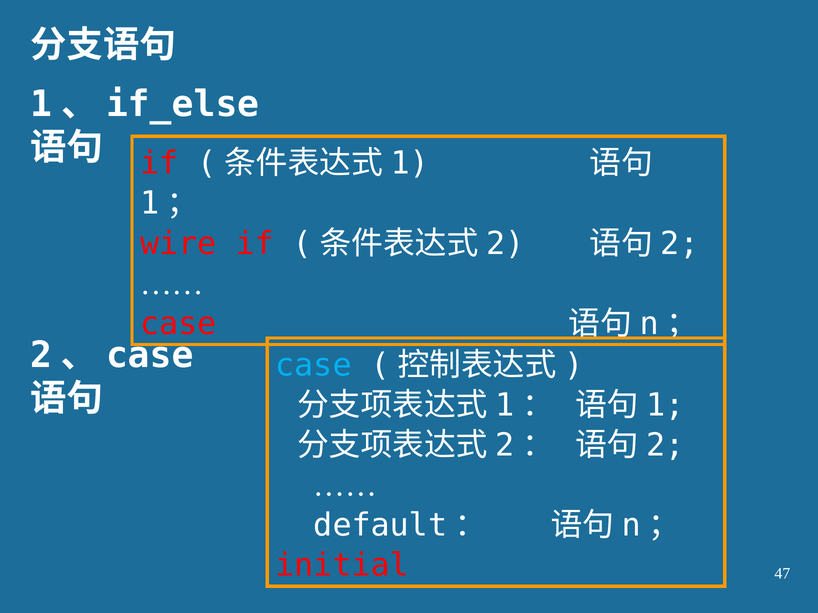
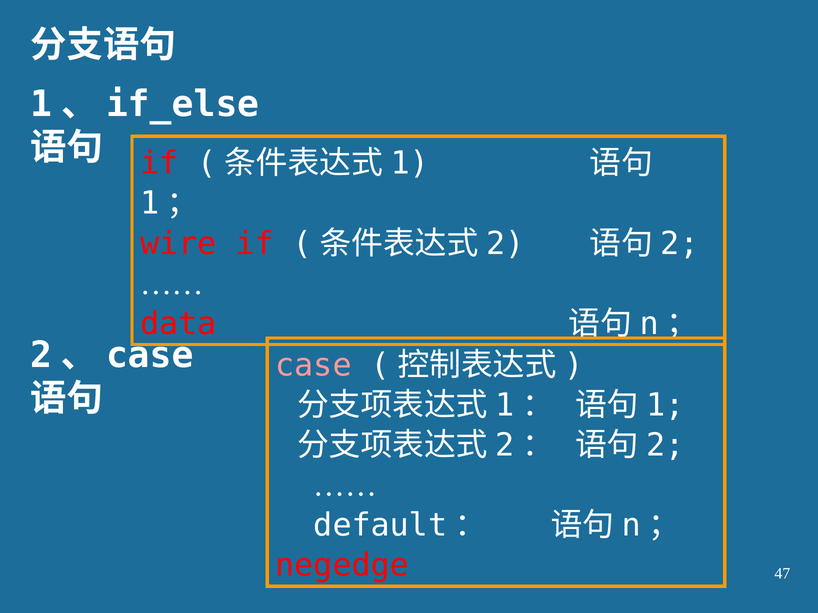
case: case -> data (178, 324)
case colour: light blue -> pink (314, 365)
initial: initial -> negedge (342, 566)
